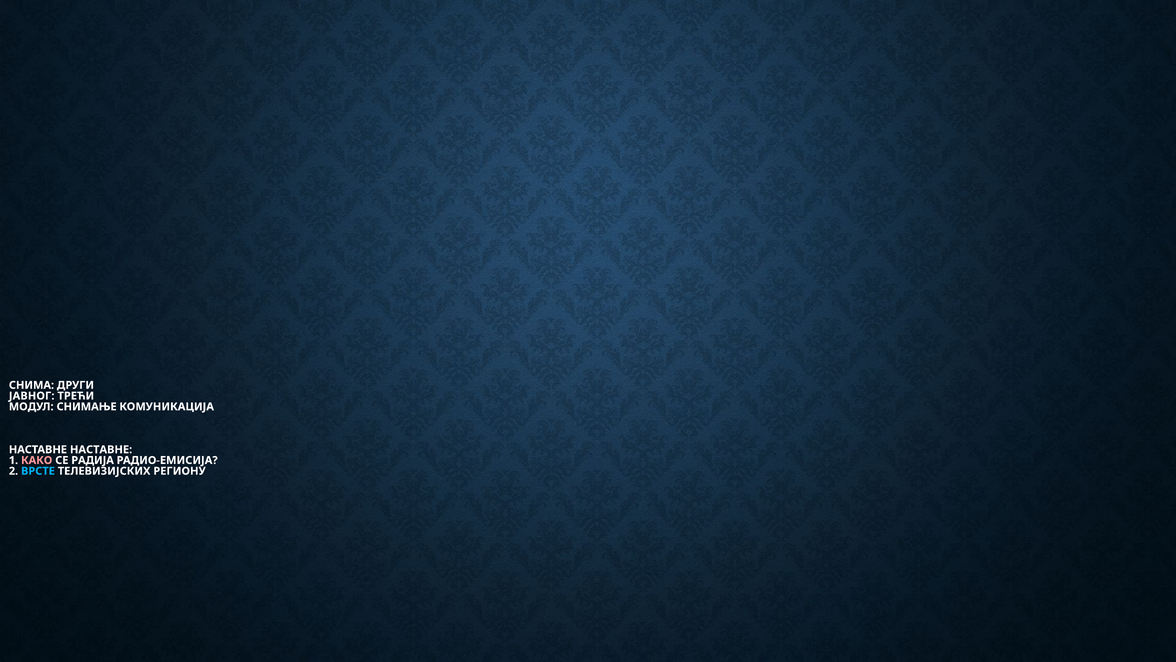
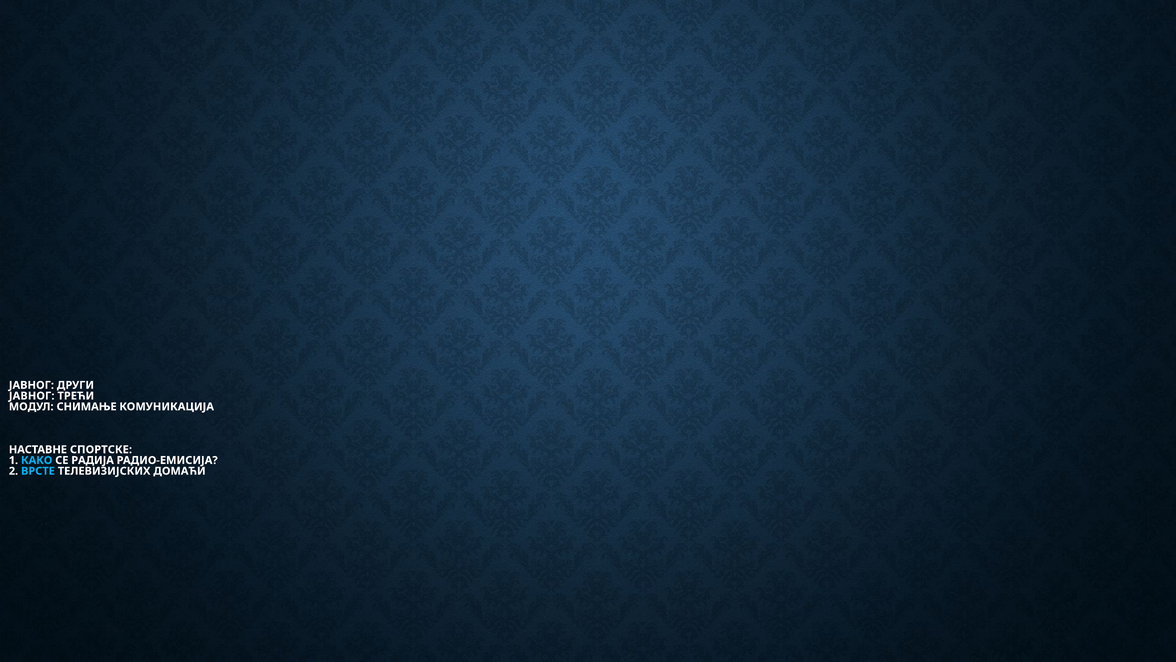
СНИМА: СНИМА -> ЈАВНОГ (31, 385)
НАСТАВНЕ НАСТАВНЕ: НАСТАВНЕ -> СПОРТСКЕ (101, 449)
КАКО colour: pink -> light blue (37, 460)
РЕГИОНУ: РЕГИОНУ -> ДОМАЋИ (180, 471)
